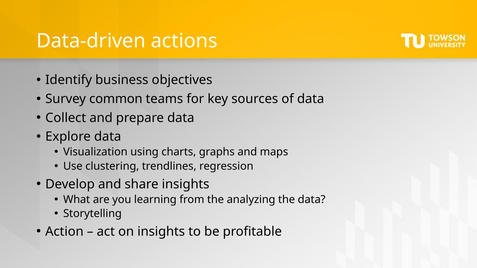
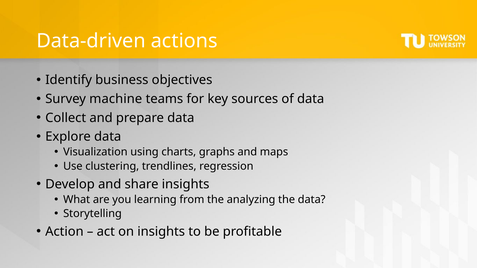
common: common -> machine (116, 99)
